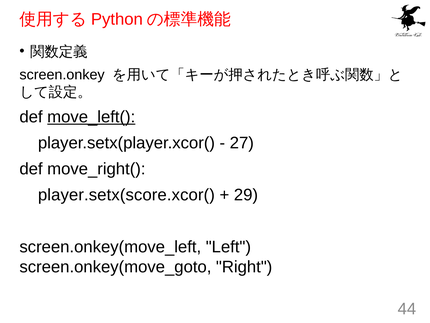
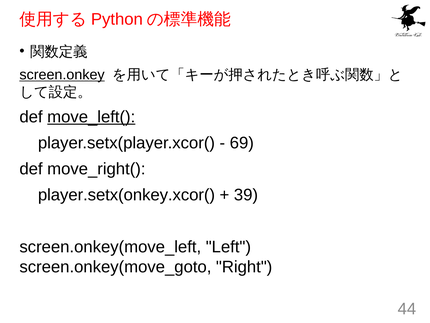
screen.onkey underline: none -> present (62, 75)
27: 27 -> 69 (242, 143)
player.setx(score.xcor(: player.setx(score.xcor( -> player.setx(onkey.xcor( (126, 195)
29: 29 -> 39 (246, 195)
